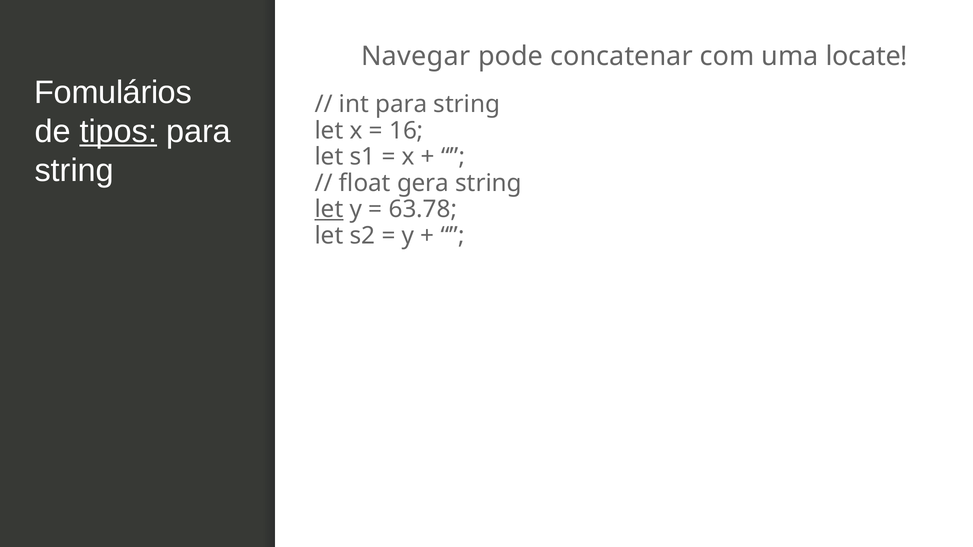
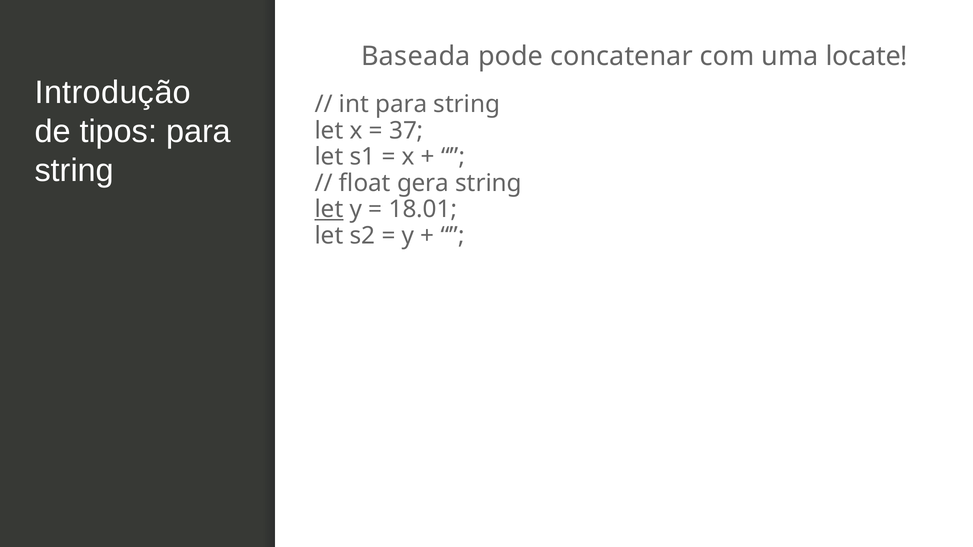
Navegar: Navegar -> Baseada (416, 56)
Fomulários: Fomulários -> Introdução (113, 93)
tipos underline: present -> none (118, 132)
16: 16 -> 37 (406, 131)
63.78: 63.78 -> 18.01 (423, 209)
